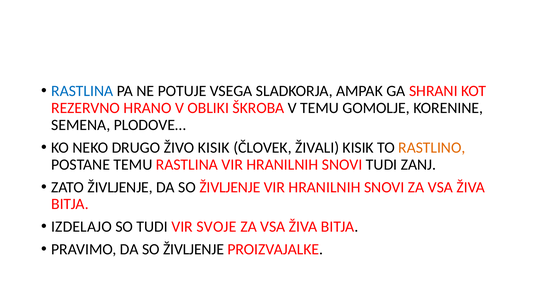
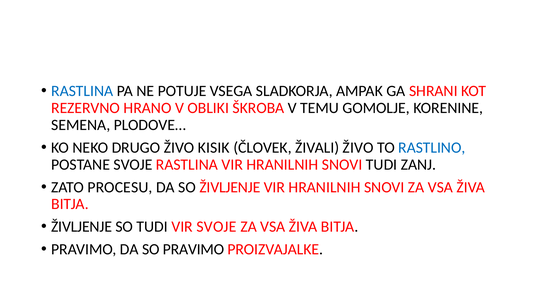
ŽIVALI KISIK: KISIK -> ŽIVO (358, 148)
RASTLINO colour: orange -> blue (432, 148)
POSTANE TEMU: TEMU -> SVOJE (133, 165)
ZATO ŽIVLJENJE: ŽIVLJENJE -> PROCESU (120, 187)
IZDELAJO: IZDELAJO -> ŽIVLJENJE (82, 227)
PRAVIMO DA SO ŽIVLJENJE: ŽIVLJENJE -> PRAVIMO (194, 249)
